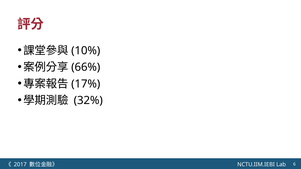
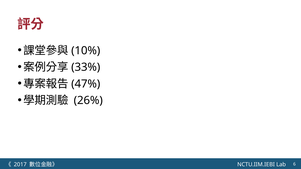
66%: 66% -> 33% (86, 67)
17%: 17% -> 47% (86, 84)
32%: 32% -> 26% (88, 101)
